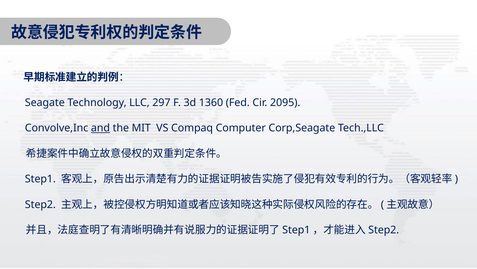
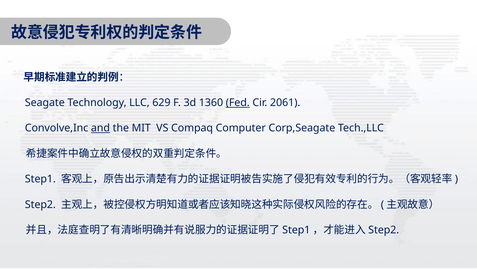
297: 297 -> 629 (161, 102)
Fed underline: none -> present (238, 102)
2095: 2095 -> 2061 (285, 102)
